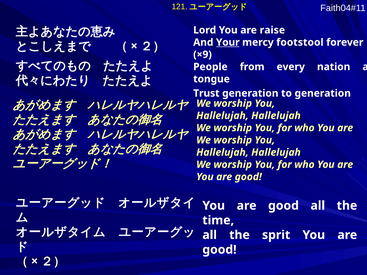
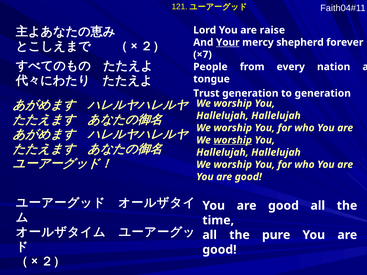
footstool: footstool -> shepherd (300, 42)
×9: ×9 -> ×7 (203, 55)
worship underline: none -> present (233, 140)
sprit: sprit -> pure (276, 235)
